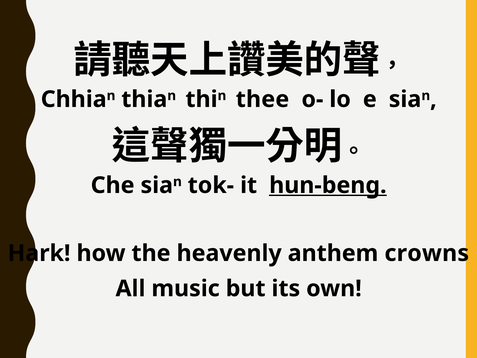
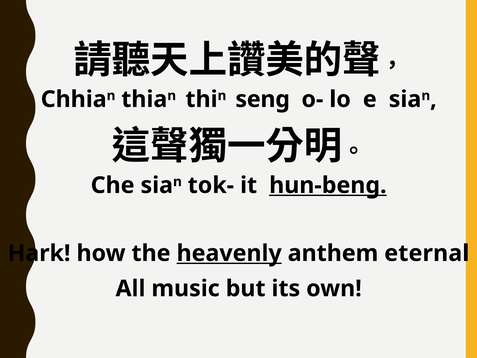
thee: thee -> seng (263, 99)
heavenly underline: none -> present (229, 253)
crowns: crowns -> eternal (427, 253)
